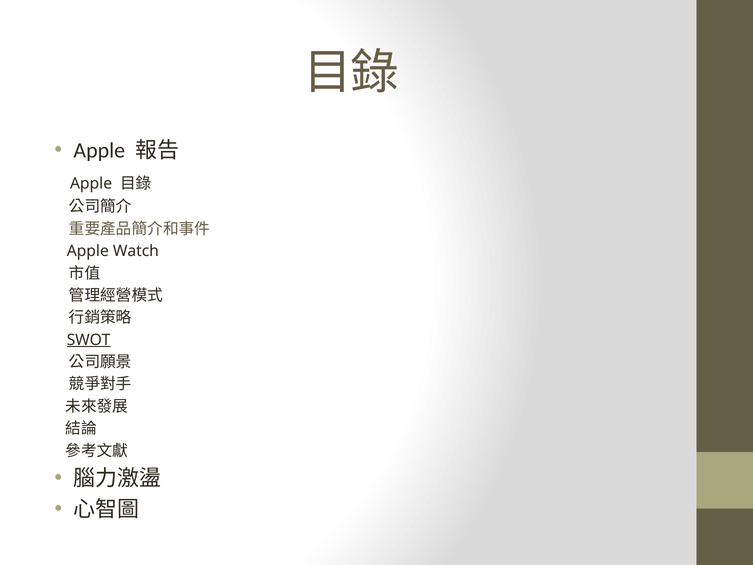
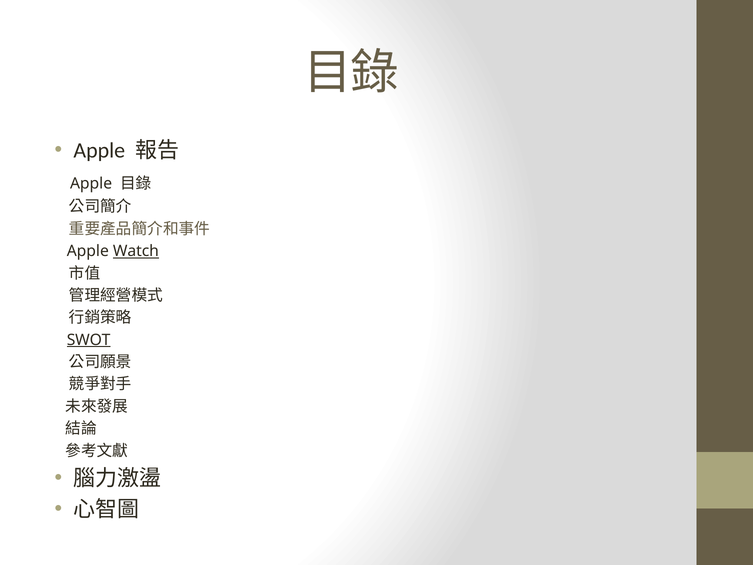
Watch underline: none -> present (136, 251)
